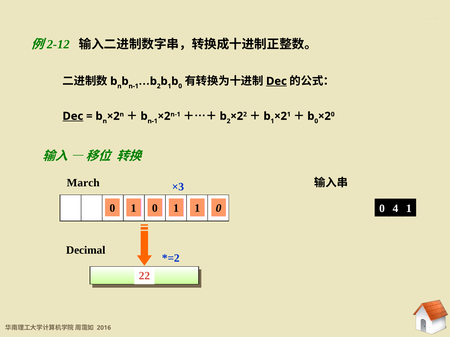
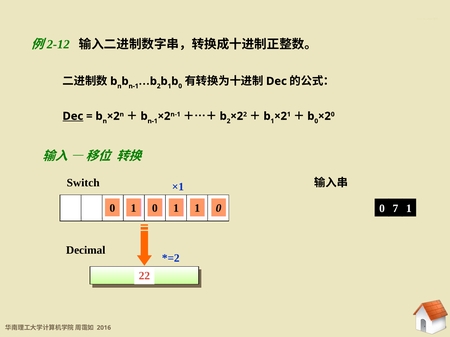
Dec underline: present -> none (276, 81)
March: March -> Switch (83, 183)
×3: ×3 -> ×1 (178, 187)
4: 4 -> 7 (395, 209)
